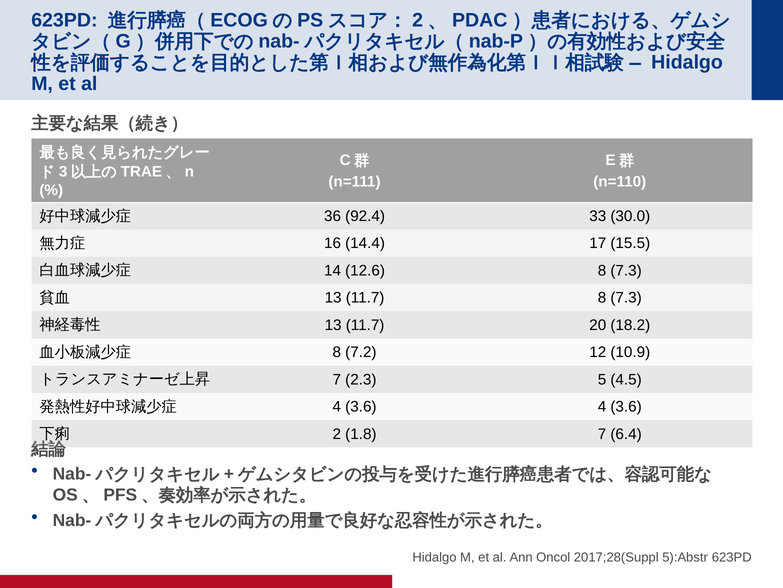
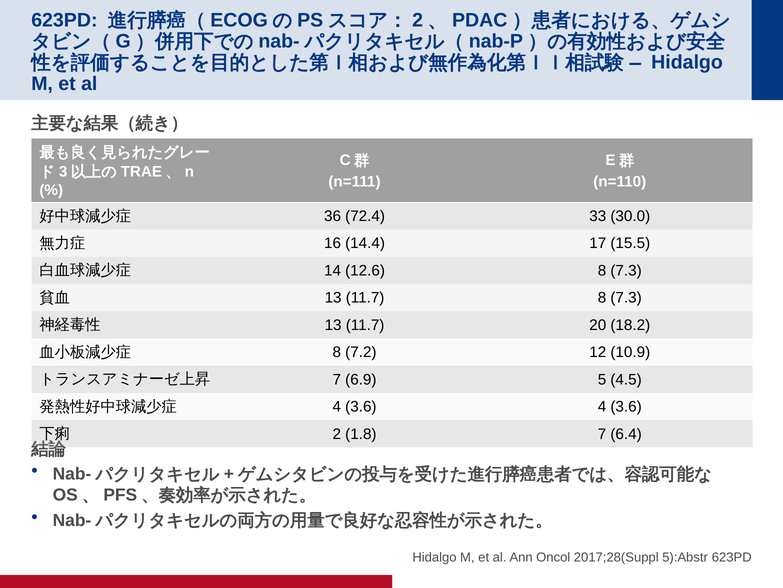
92.4: 92.4 -> 72.4 (365, 216)
2.3: 2.3 -> 6.9 (361, 379)
